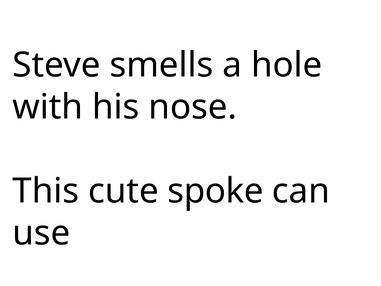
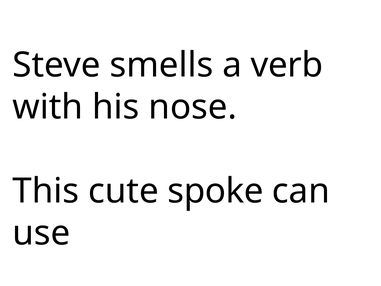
hole: hole -> verb (287, 65)
